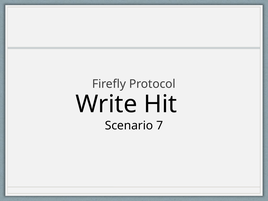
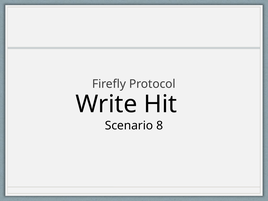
7: 7 -> 8 (160, 125)
